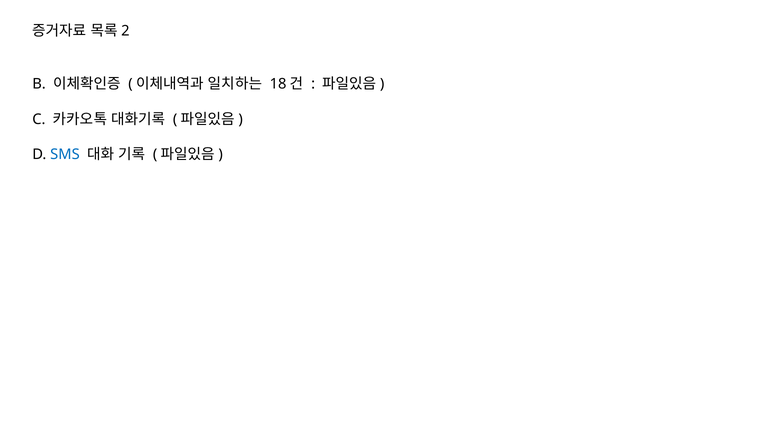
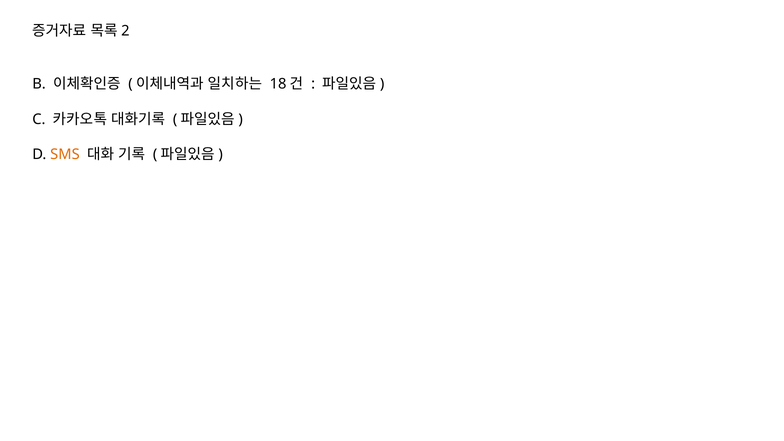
SMS colour: blue -> orange (65, 155)
